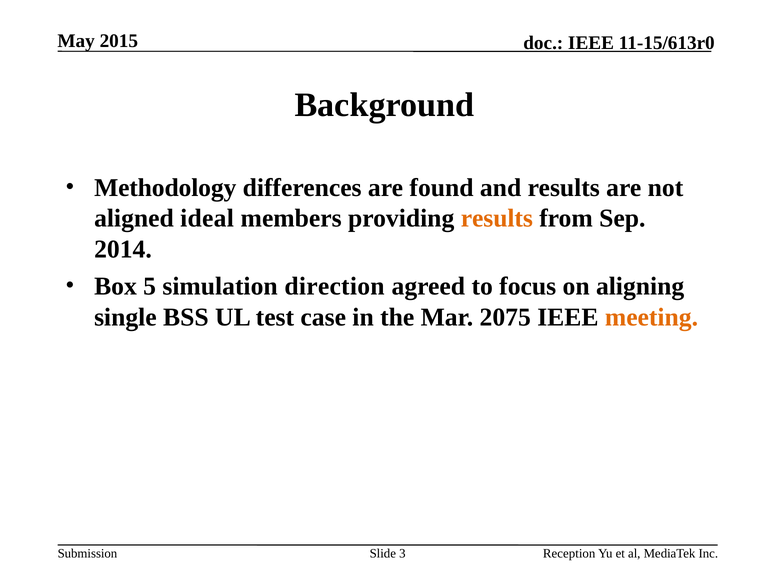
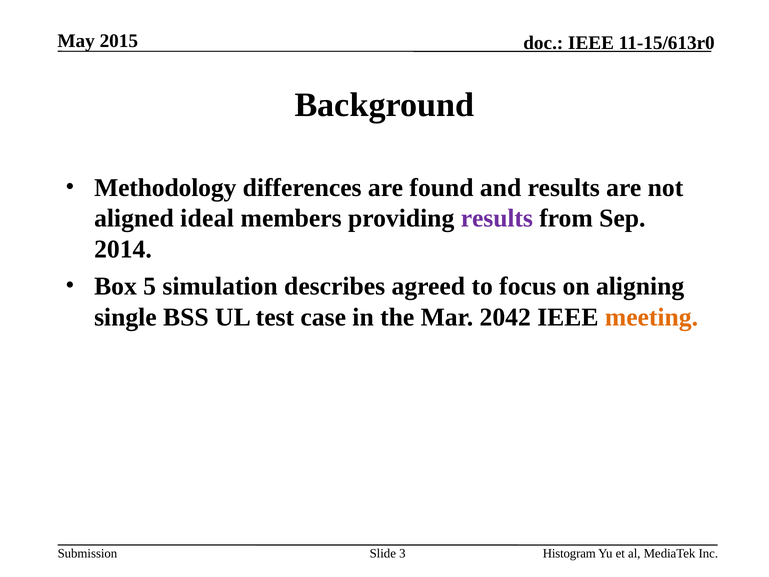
results colour: orange -> purple (497, 218)
direction: direction -> describes (335, 286)
2075: 2075 -> 2042 (505, 317)
Reception: Reception -> Histogram (569, 553)
